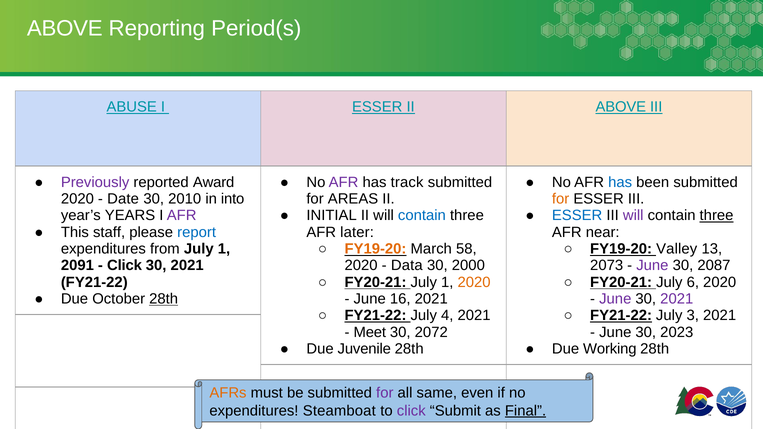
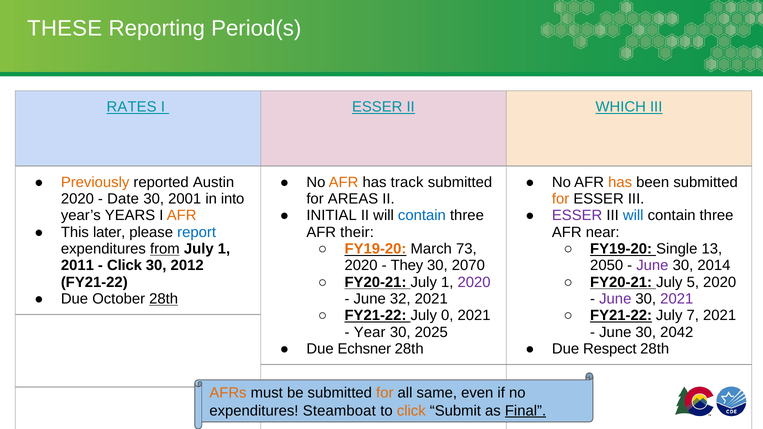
ABOVE: ABOVE -> THESE (65, 28)
ABUSE: ABUSE -> RATES (132, 107)
ABOVE: ABOVE -> WHICH (621, 107)
Previously colour: purple -> orange (95, 182)
Award: Award -> Austin (214, 182)
AFR colour: purple -> orange (344, 182)
has colour: blue -> orange (620, 182)
2010: 2010 -> 2001 (185, 199)
AFR colour: purple -> orange (182, 216)
ESSER colour: blue -> purple (577, 216)
will colour: purple -> blue (633, 216)
three underline: present -> none (717, 216)
staff: staff -> later (109, 232)
later: later -> their (357, 232)
from underline: none -> present (165, 249)
58: 58 -> 73 (466, 249)
Valley: Valley -> Single (677, 249)
2091: 2091 -> 2011 (77, 266)
2021: 2021 -> 2012 (187, 266)
Data: Data -> They (407, 266)
2000: 2000 -> 2070 (468, 266)
2073: 2073 -> 2050 (607, 266)
2087: 2087 -> 2014 (714, 266)
2020 colour: orange -> purple (474, 282)
6: 6 -> 5 (693, 282)
16: 16 -> 32 (400, 299)
4: 4 -> 0 (447, 316)
3: 3 -> 7 (693, 316)
Meet: Meet -> Year (370, 332)
2072: 2072 -> 2025 (431, 332)
2023: 2023 -> 2042 (677, 332)
Juvenile: Juvenile -> Echsner (364, 349)
Working: Working -> Respect (610, 349)
for colour: purple -> orange (385, 393)
click colour: purple -> orange (411, 411)
